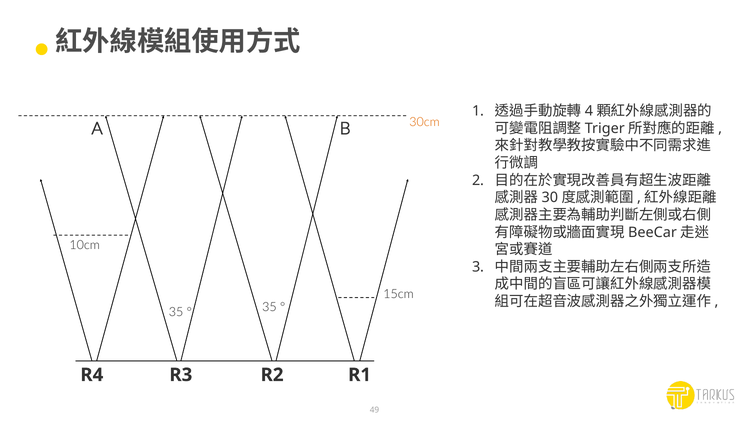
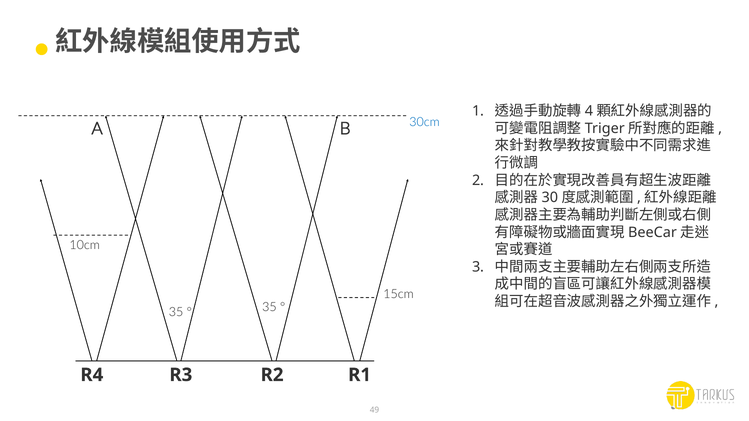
30cm colour: orange -> blue (425, 122)
